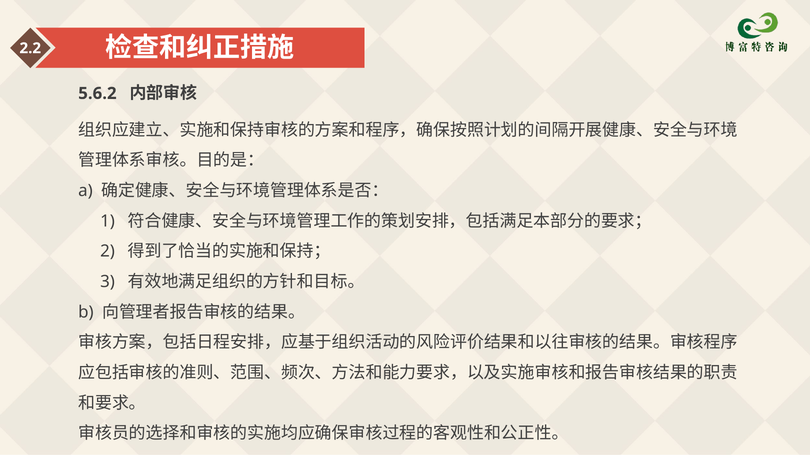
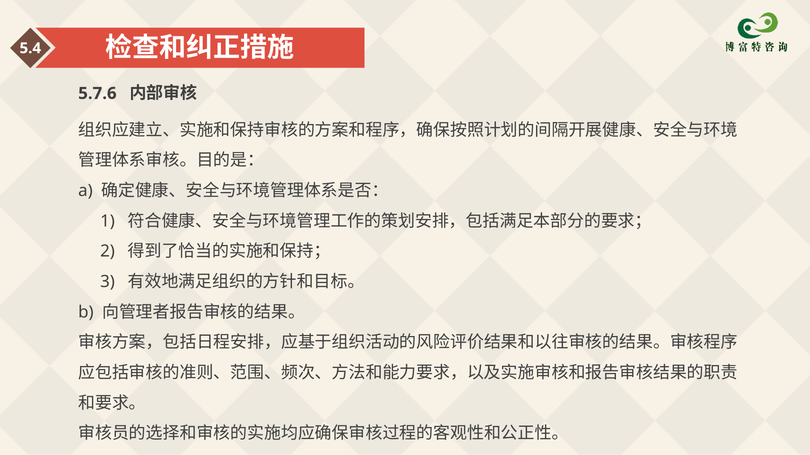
2.2: 2.2 -> 5.4 (30, 48)
5.6.2: 5.6.2 -> 5.7.6 (97, 94)
